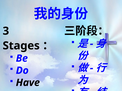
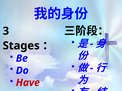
Have colour: black -> red (28, 83)
